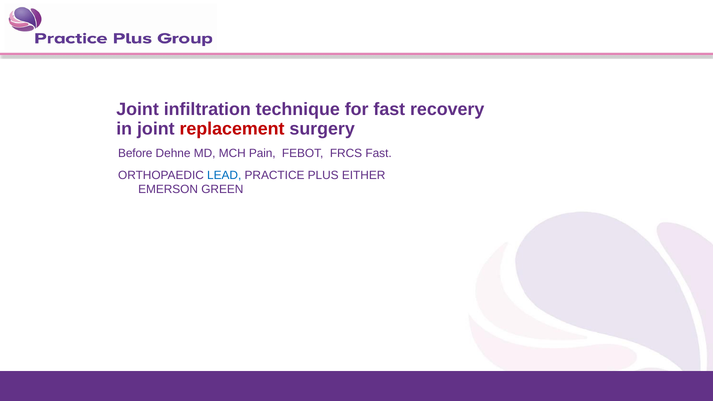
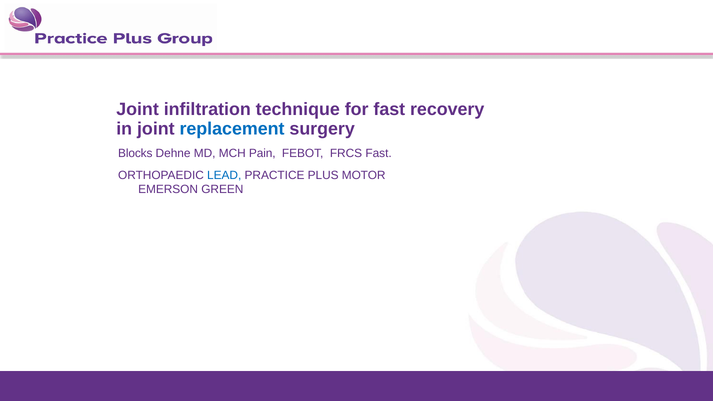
replacement colour: red -> blue (232, 129)
Before: Before -> Blocks (135, 154)
EITHER: EITHER -> MOTOR (364, 175)
